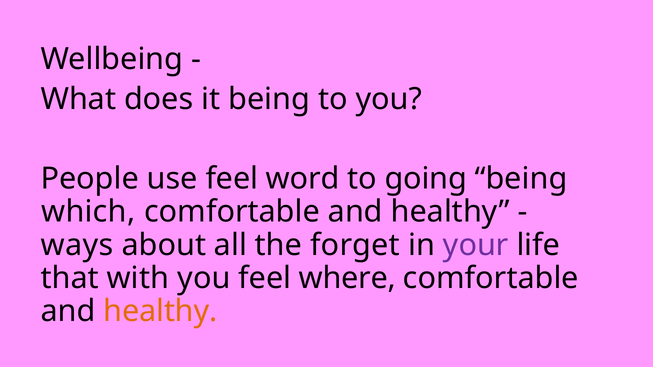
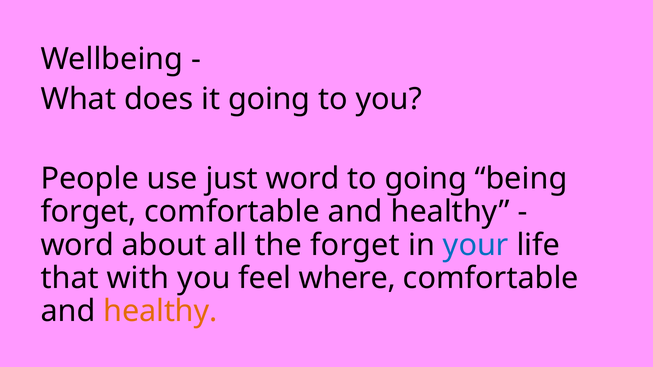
it being: being -> going (269, 99)
use feel: feel -> just (232, 179)
which: which -> forget (89, 212)
ways: ways -> word (77, 245)
your colour: purple -> blue (476, 245)
